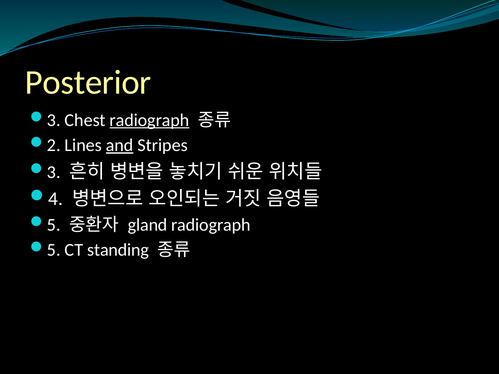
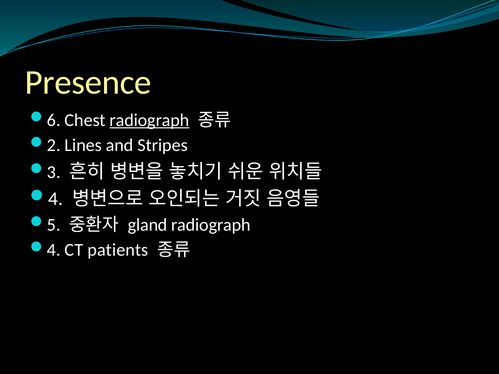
Posterior: Posterior -> Presence (88, 82)
3: 3 -> 6 (54, 120)
and underline: present -> none (120, 145)
5: 5 -> 4 (54, 250)
standing: standing -> patients (118, 250)
